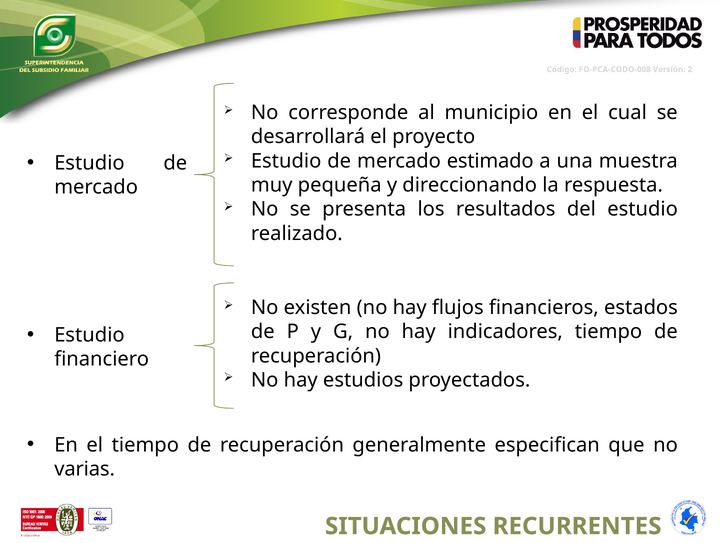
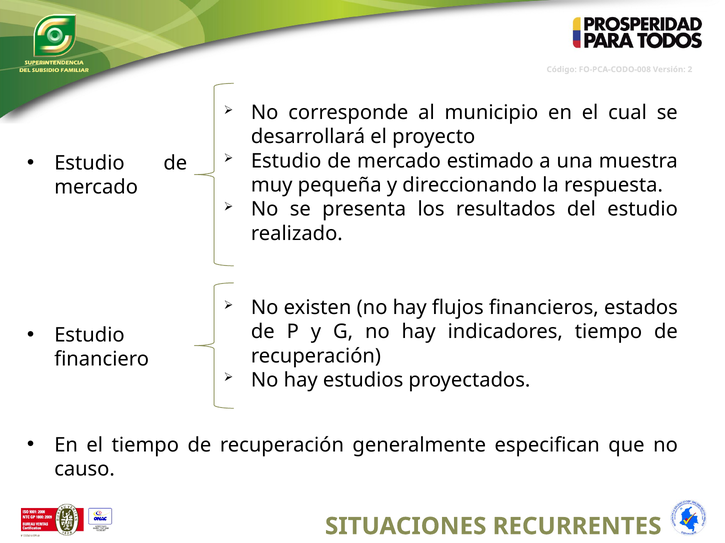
varias: varias -> causo (85, 470)
